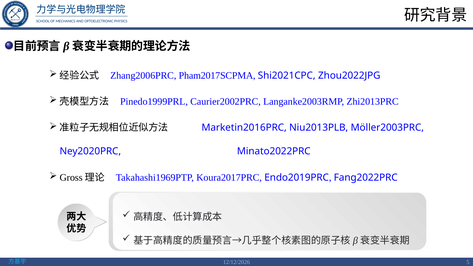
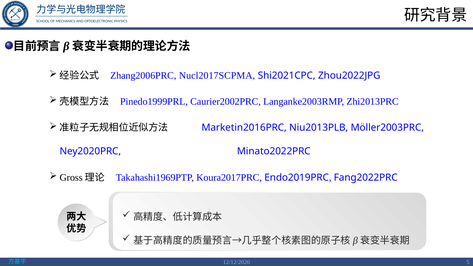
Pham2017SCPMA: Pham2017SCPMA -> Nucl2017SCPMA (217, 75)
